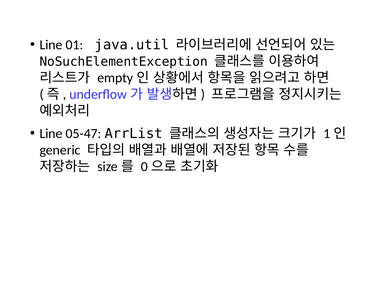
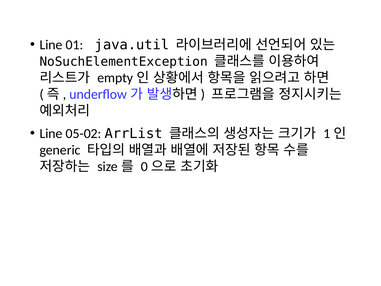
05-47: 05-47 -> 05-02 (84, 134)
